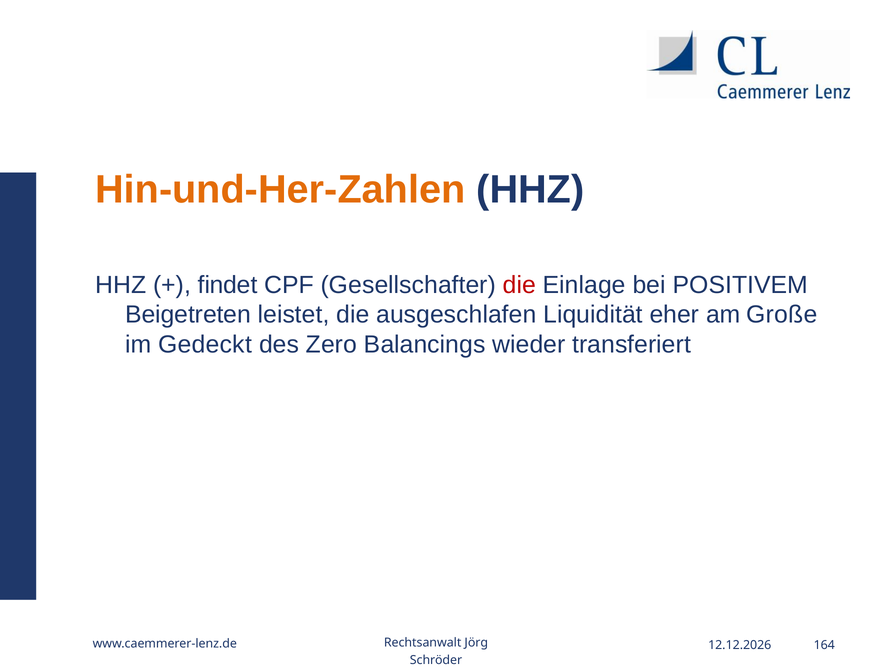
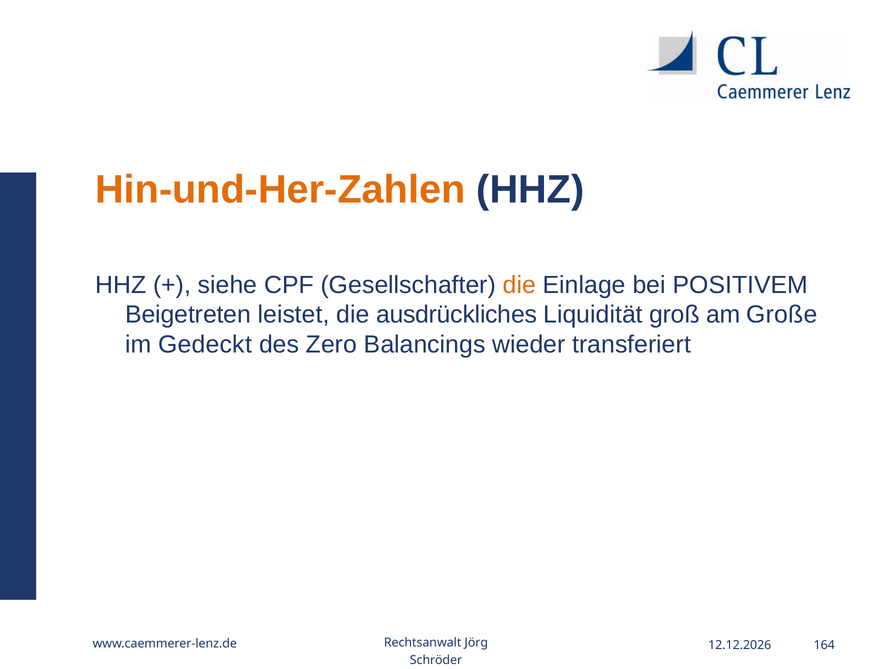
findet: findet -> siehe (228, 285)
die colour: red -> orange (519, 285)
ausgeschlafen: ausgeschlafen -> ausdrückliches (457, 315)
eher: eher -> groß (675, 315)
